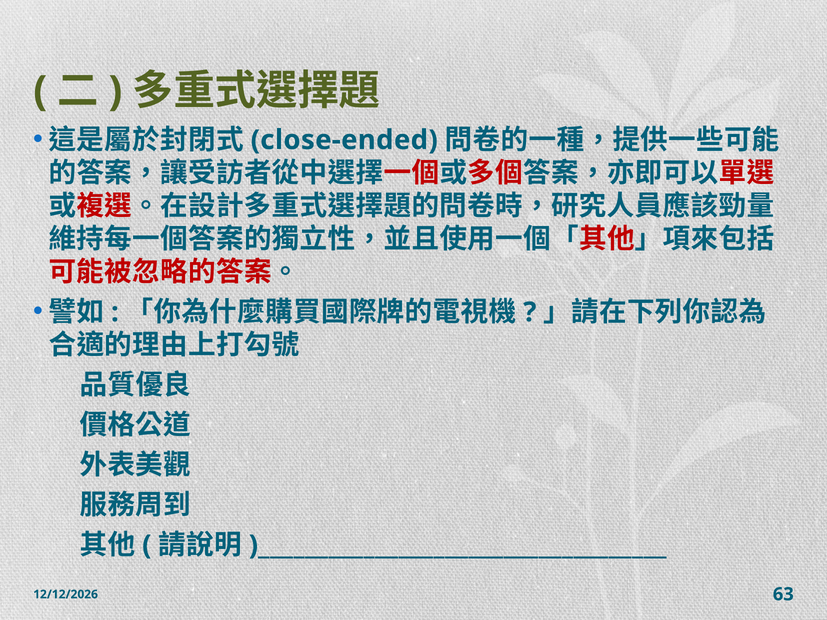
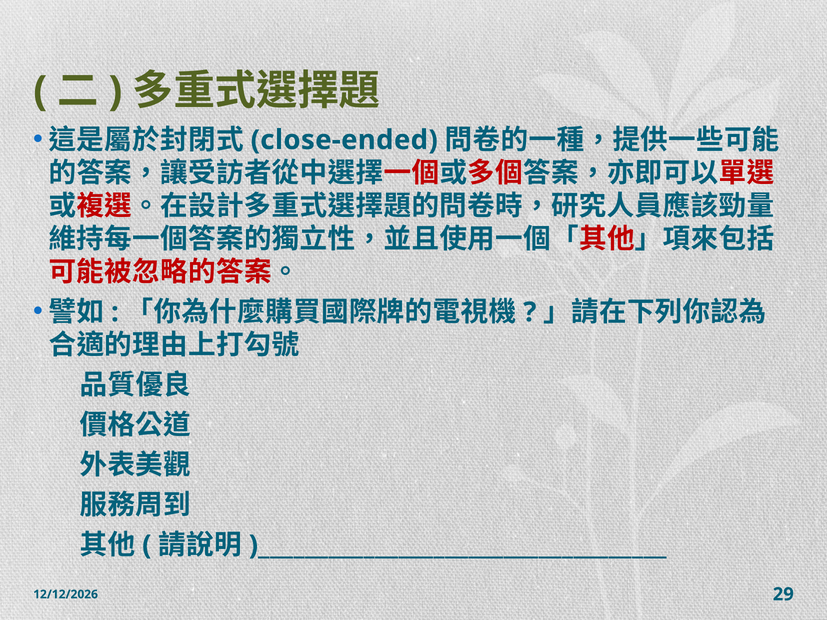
63: 63 -> 29 (783, 594)
